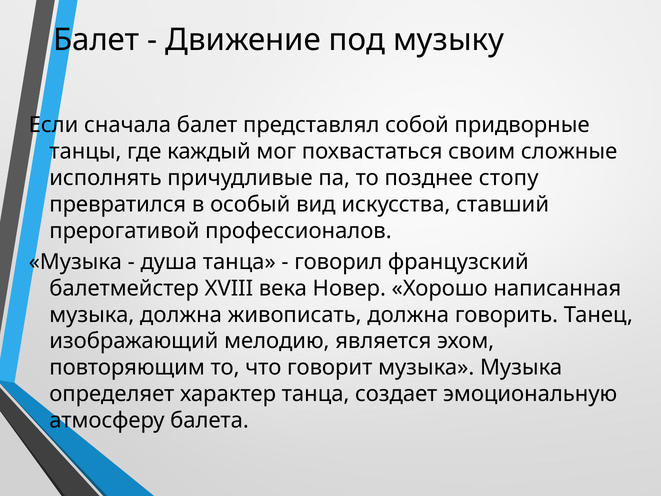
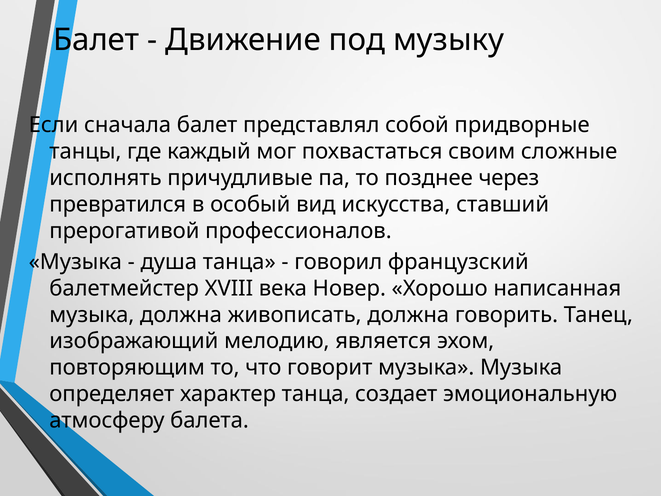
стопу: стопу -> через (509, 178)
